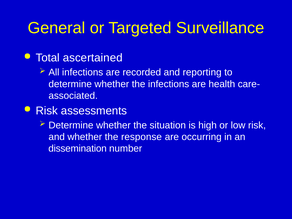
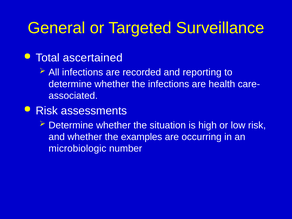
response: response -> examples (142, 137)
dissemination: dissemination -> microbiologic (77, 149)
